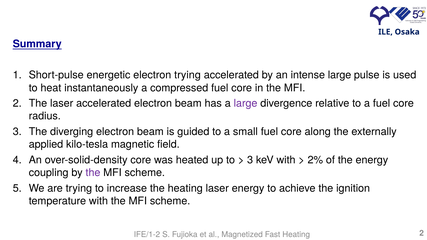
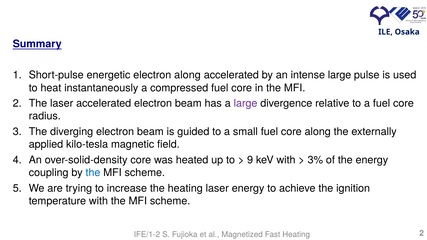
electron trying: trying -> along (187, 75)
3: 3 -> 9 (250, 160)
2%: 2% -> 3% (315, 160)
the colour: purple -> blue (93, 173)
